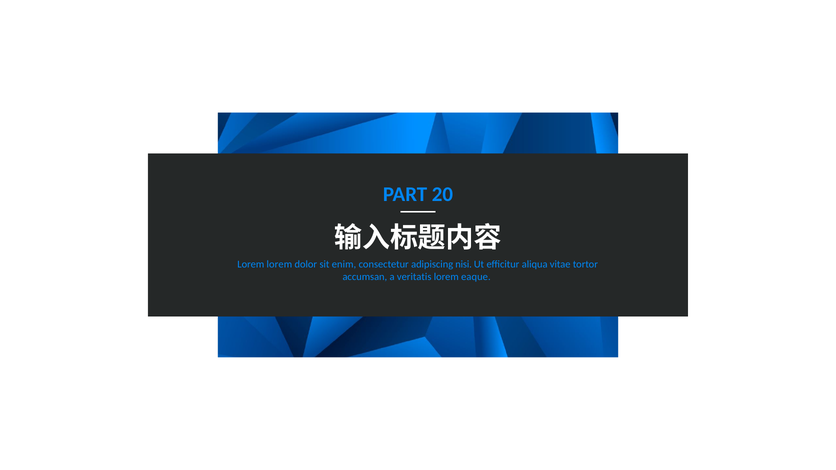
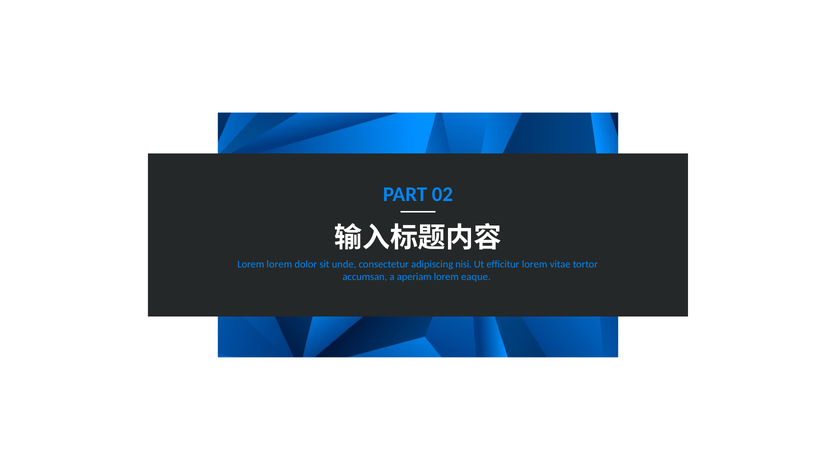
20: 20 -> 02 (442, 194)
enim: enim -> unde (344, 264)
efficitur aliqua: aliqua -> lorem (535, 264)
veritatis: veritatis -> aperiam (414, 277)
